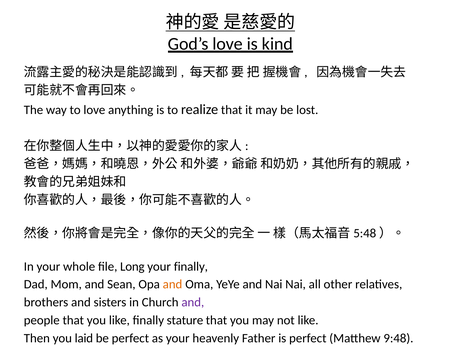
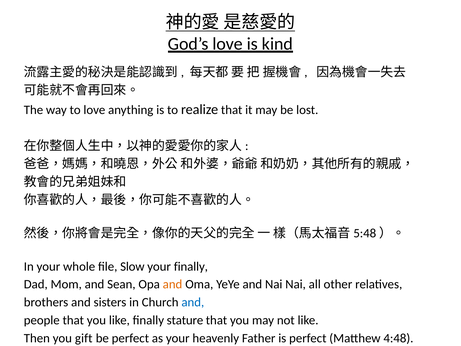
Long: Long -> Slow (132, 266)
and colour: purple -> blue (193, 302)
laid: laid -> gift (84, 338)
9:48: 9:48 -> 4:48 (398, 338)
